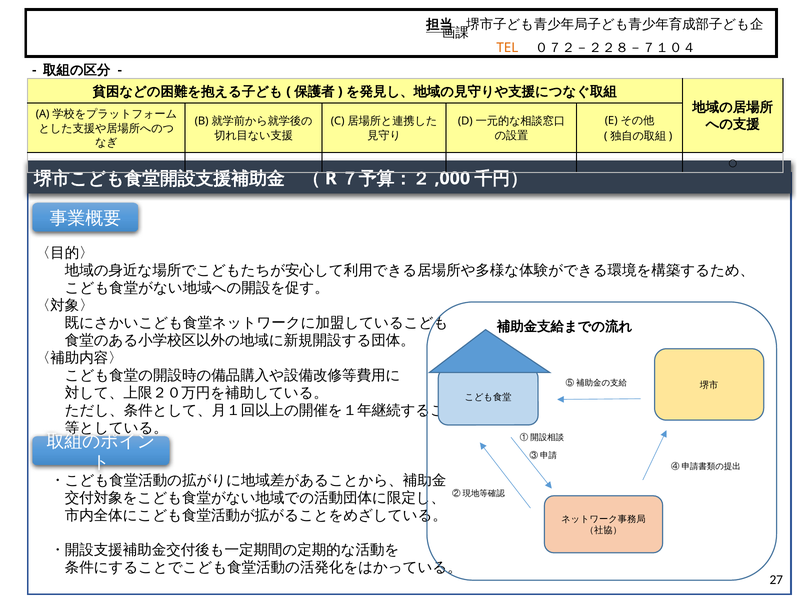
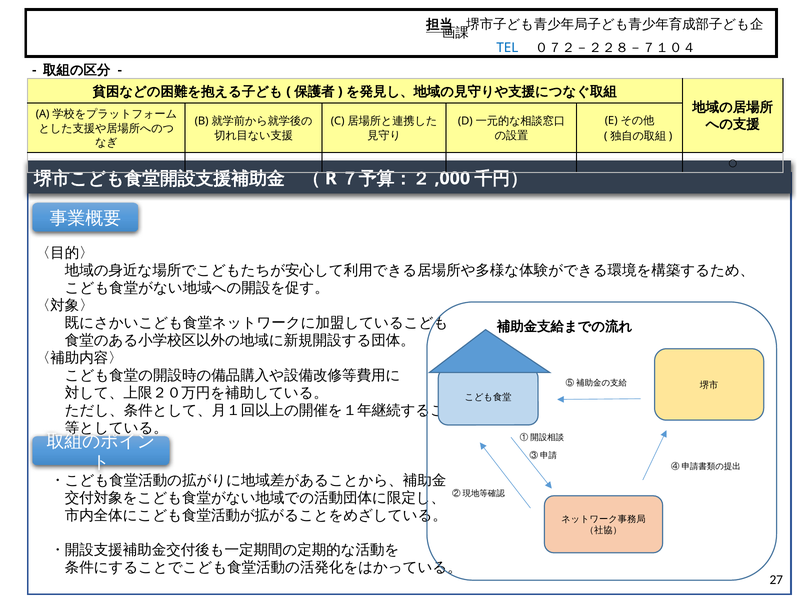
TEL colour: orange -> blue (507, 48)
